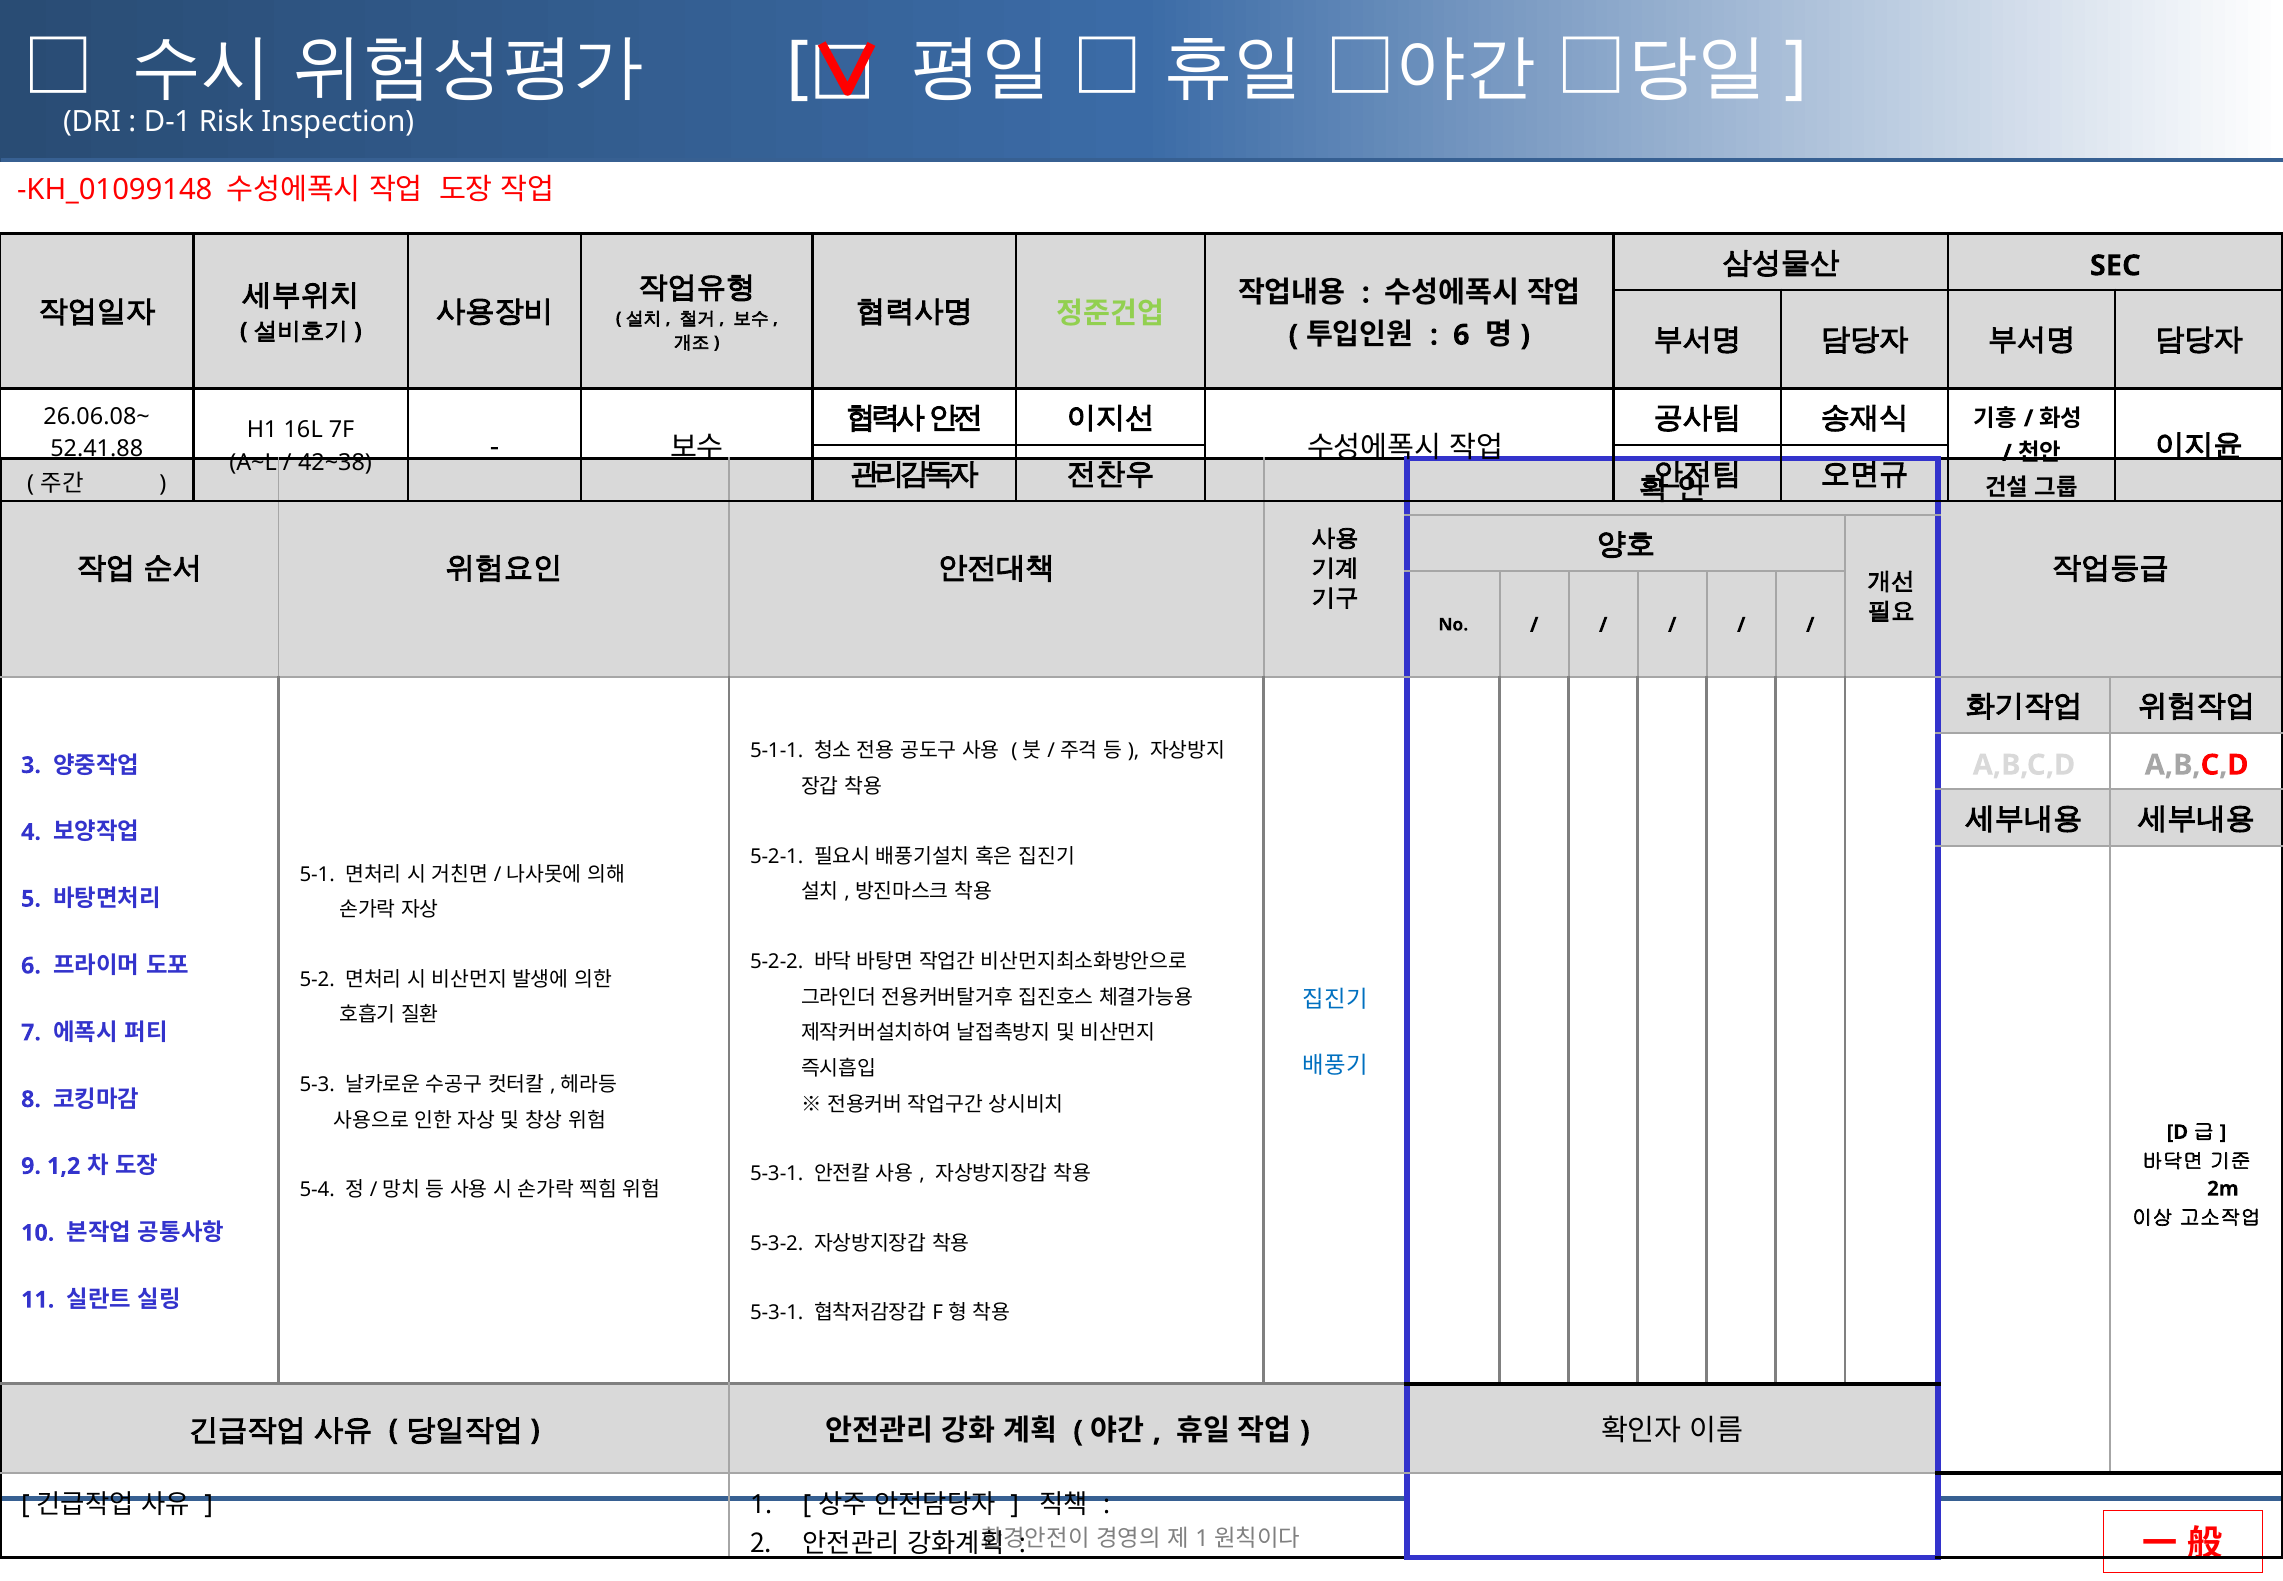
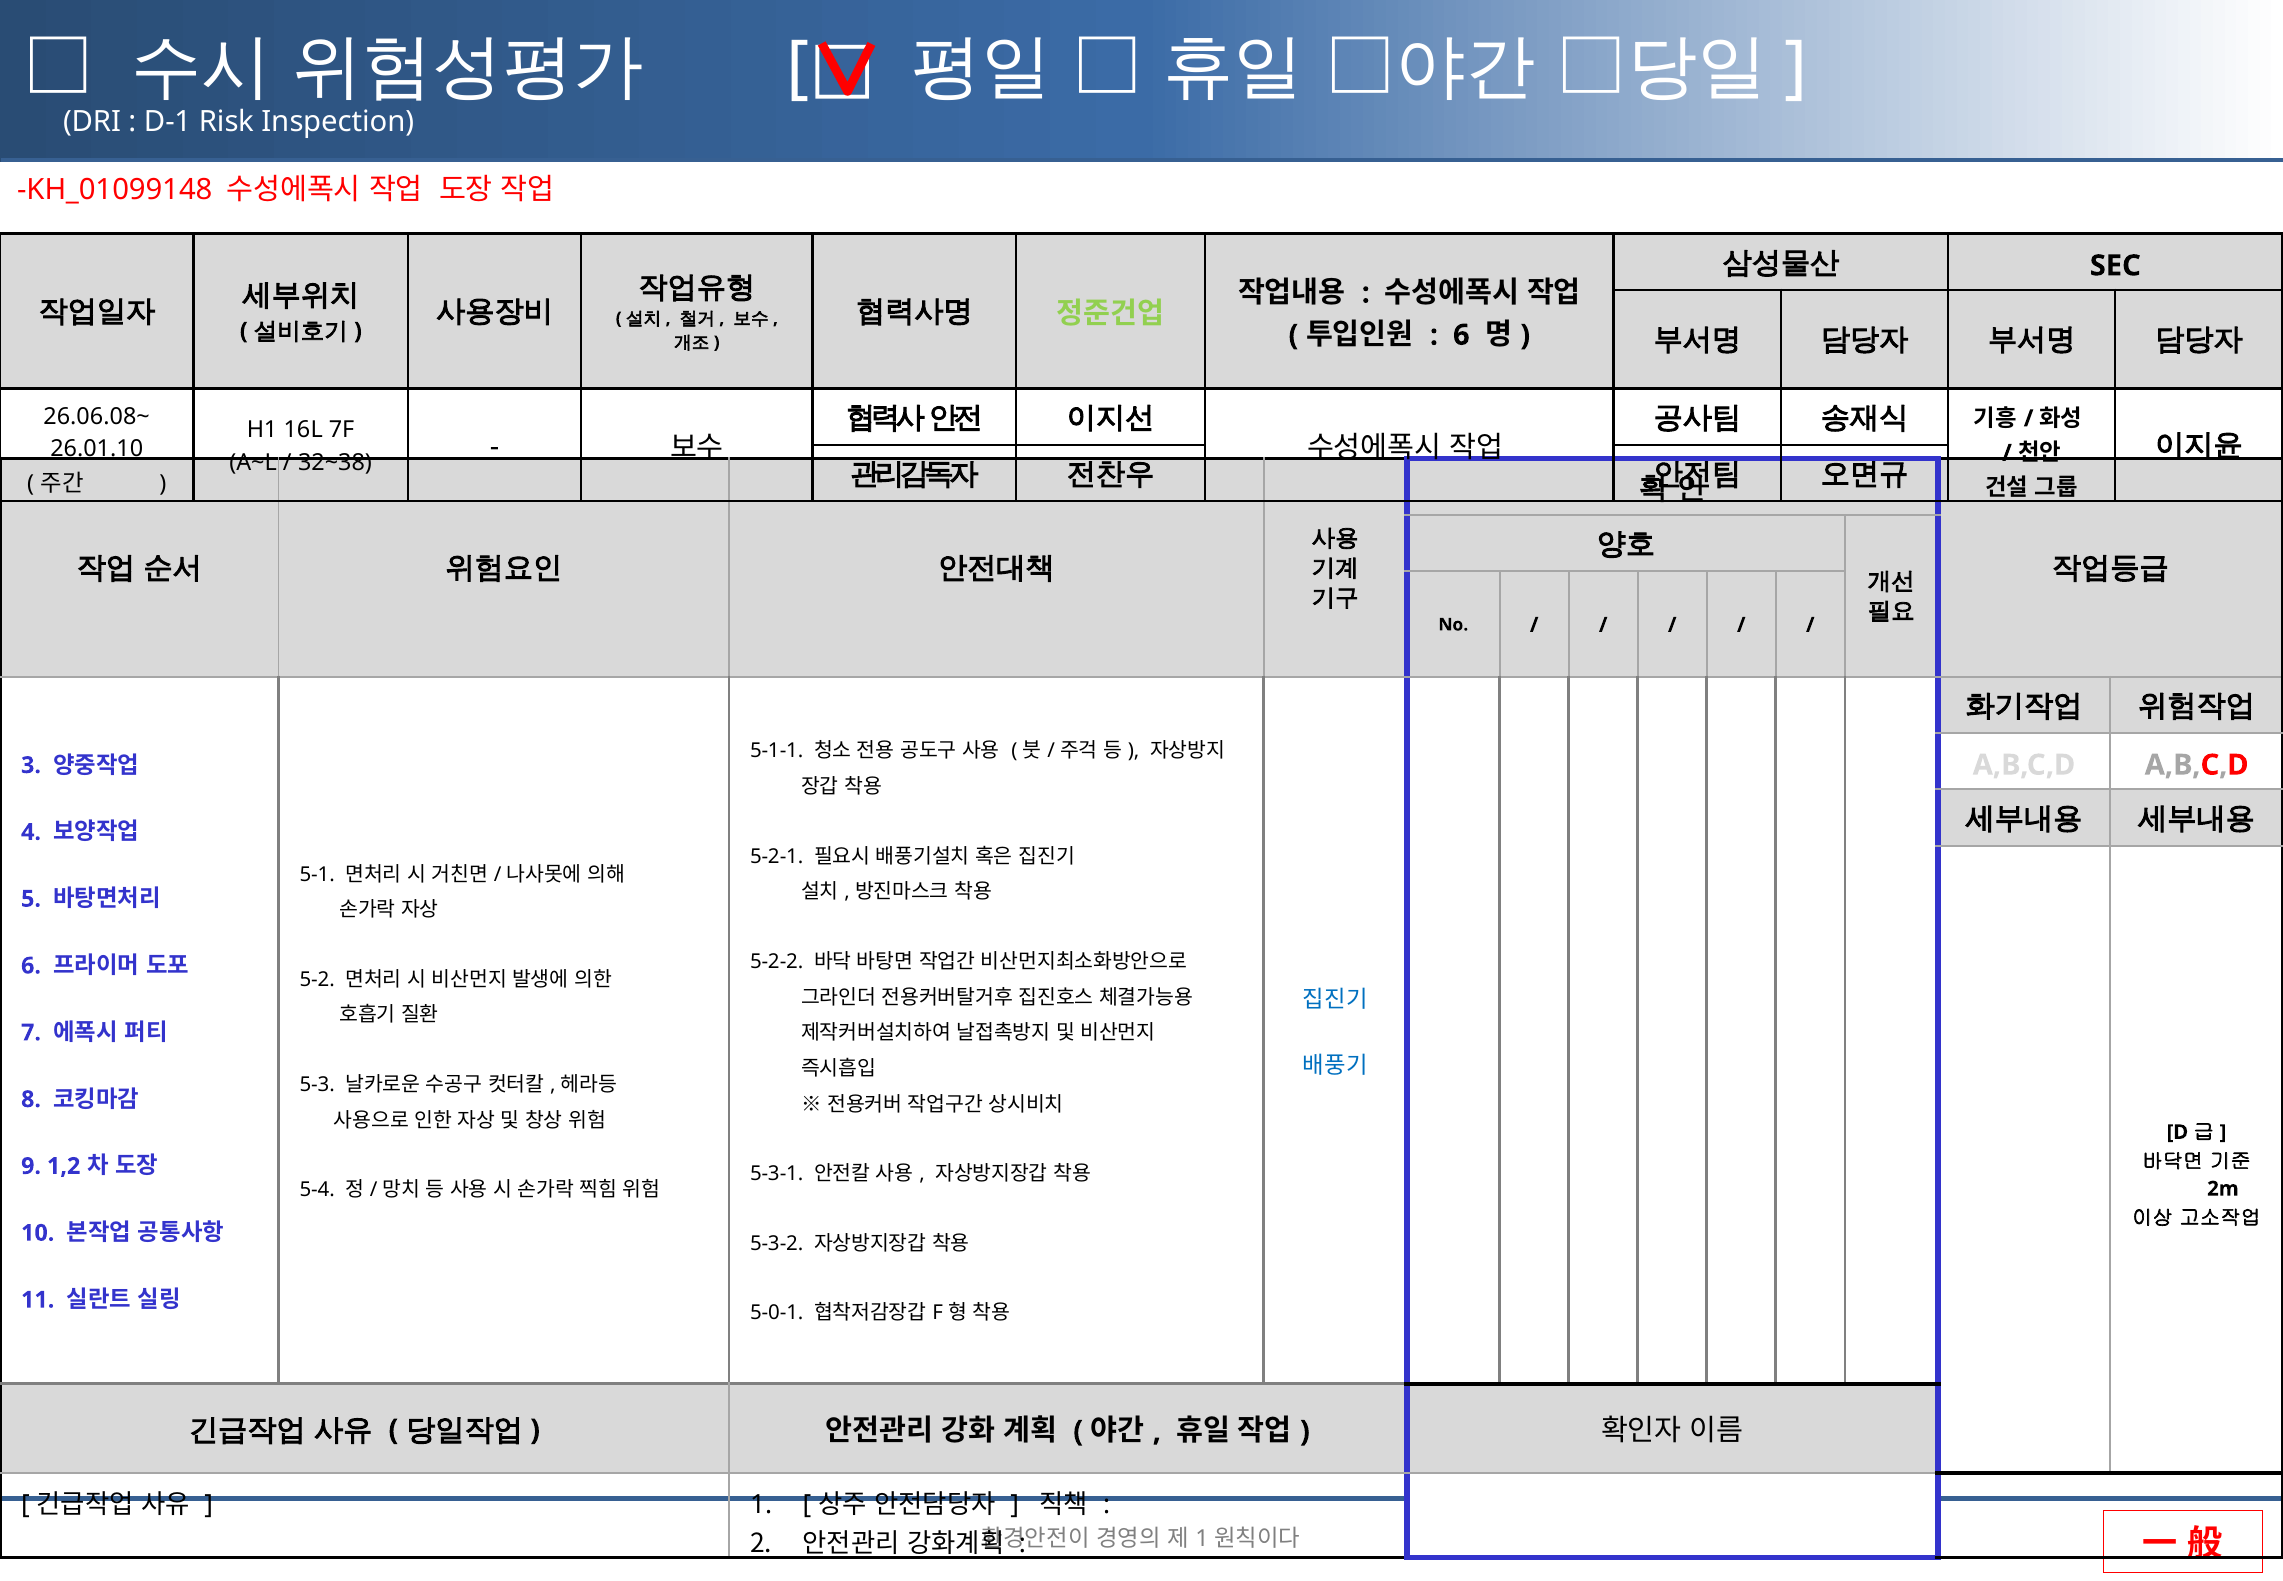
52.41.88: 52.41.88 -> 26.01.10 (97, 449)
42~38: 42~38 -> 32~38 (335, 462)
5-3-1: 5-3-1 -> 5-0-1 (777, 1313)
